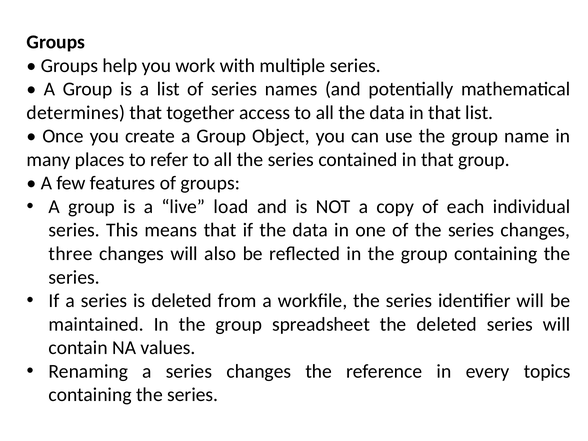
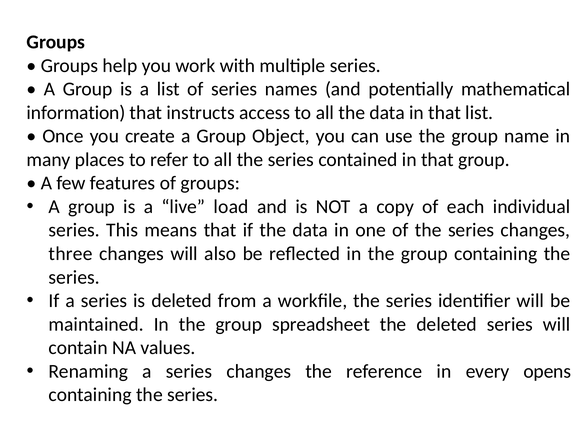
determines: determines -> information (76, 113)
together: together -> instructs (201, 113)
topics: topics -> opens (547, 371)
